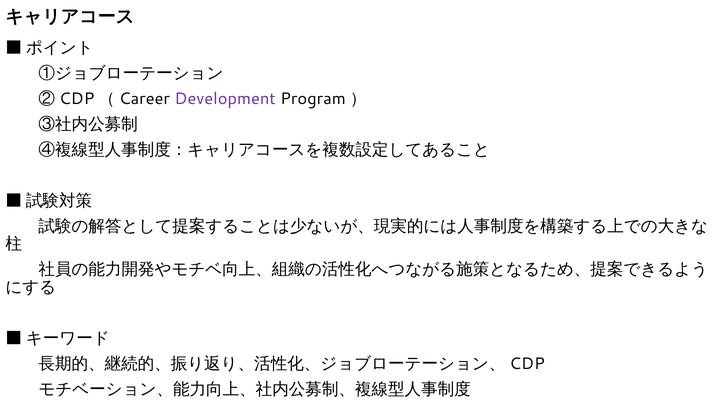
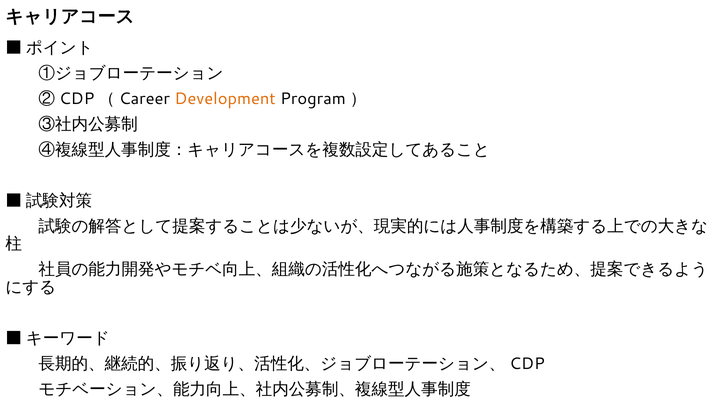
Development colour: purple -> orange (225, 99)
